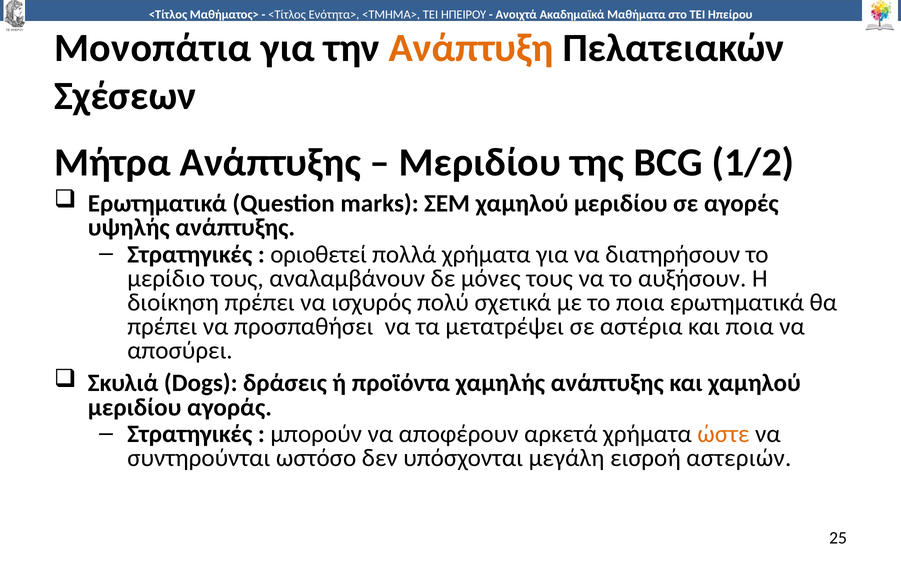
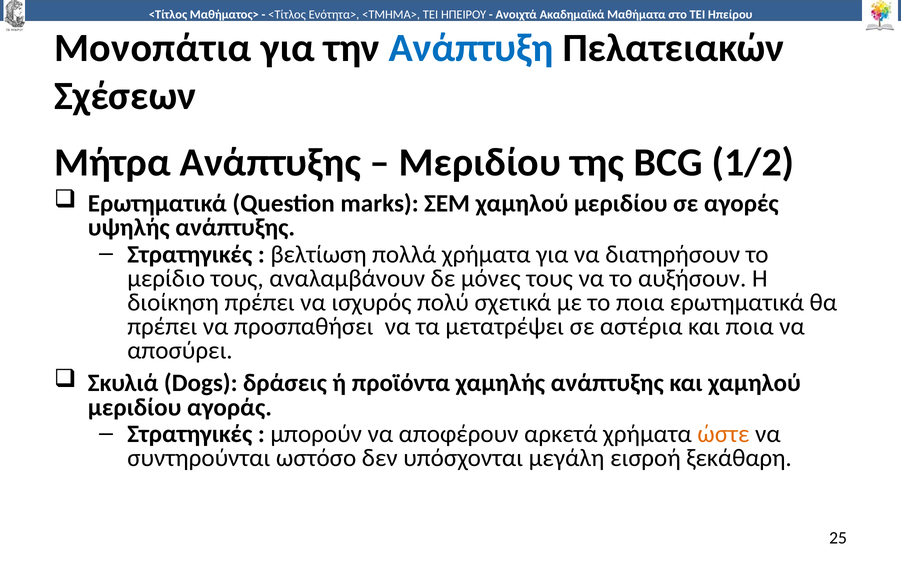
Ανάπτυξη colour: orange -> blue (471, 48)
οριοθετεί: οριοθετεί -> βελτίωση (318, 254)
αστεριών: αστεριών -> ξεκάθαρη (739, 458)
